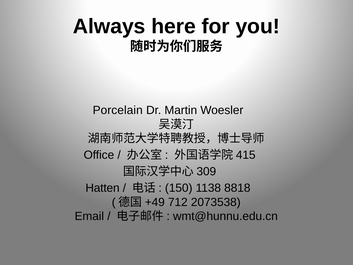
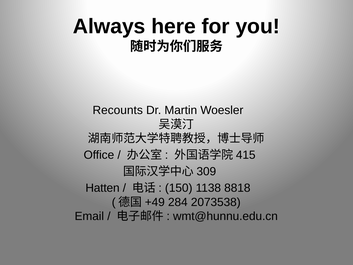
Porcelain: Porcelain -> Recounts (118, 110)
712: 712 -> 284 (178, 202)
